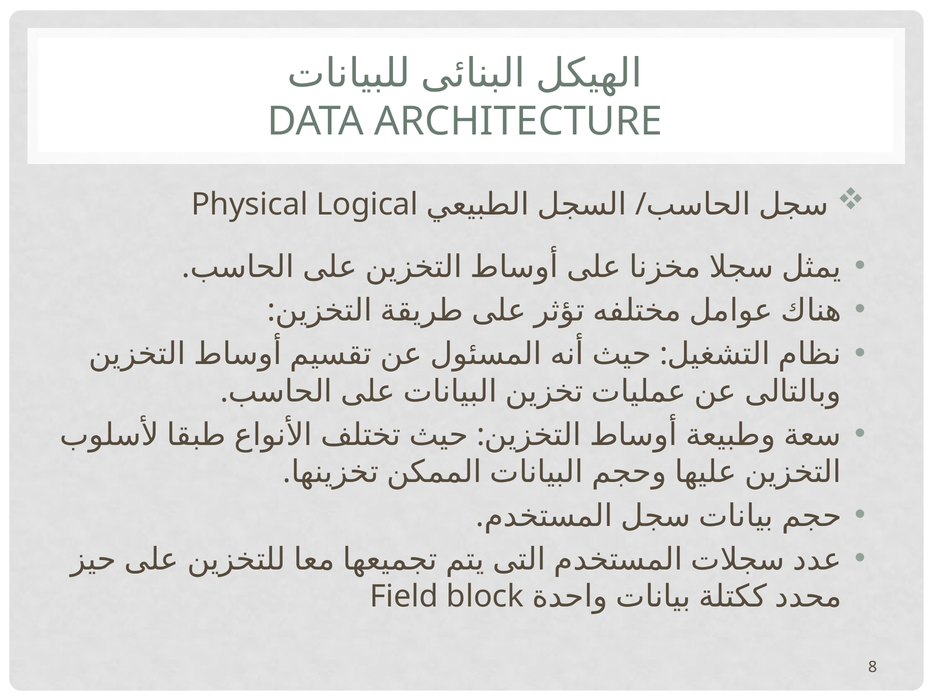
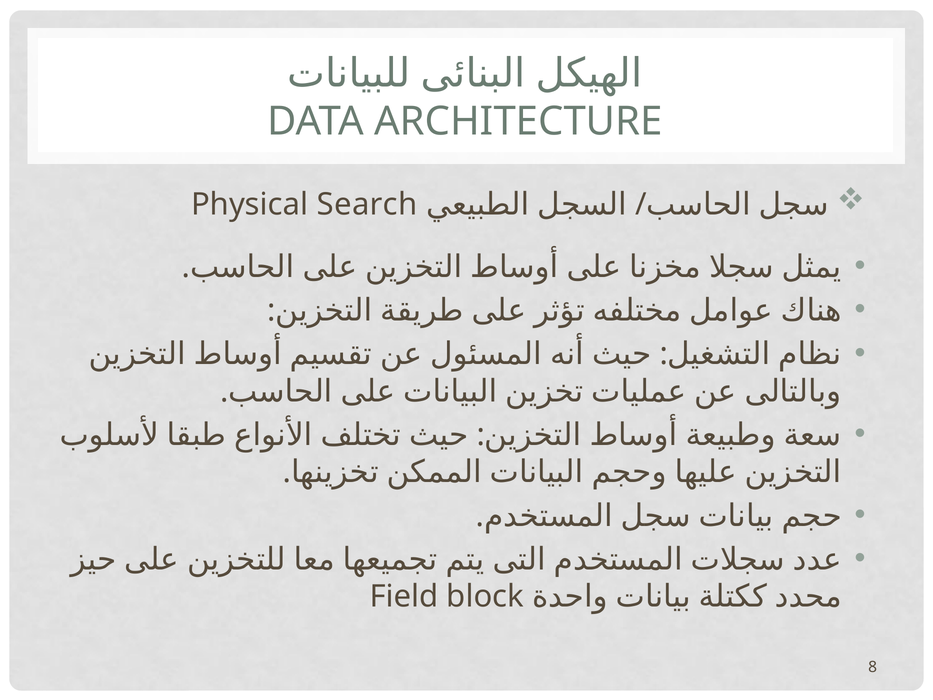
Logical: Logical -> Search (367, 204)
